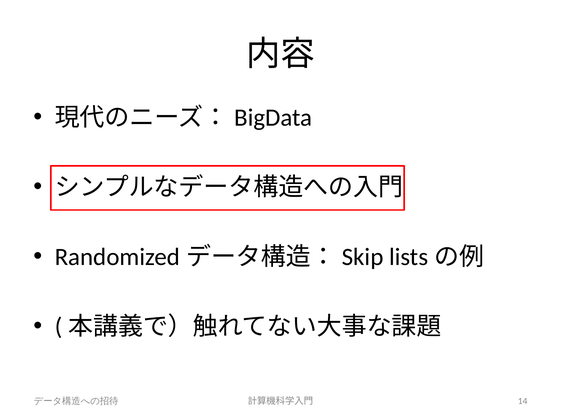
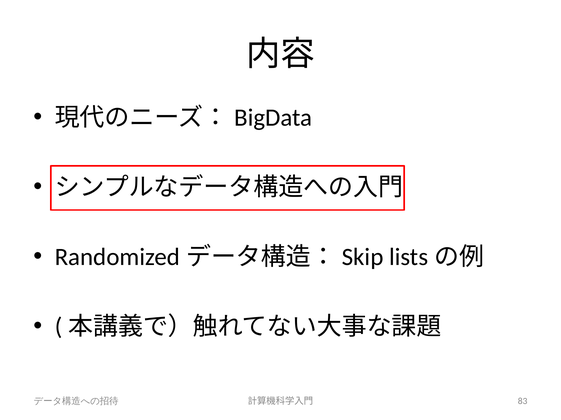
14: 14 -> 83 (523, 402)
